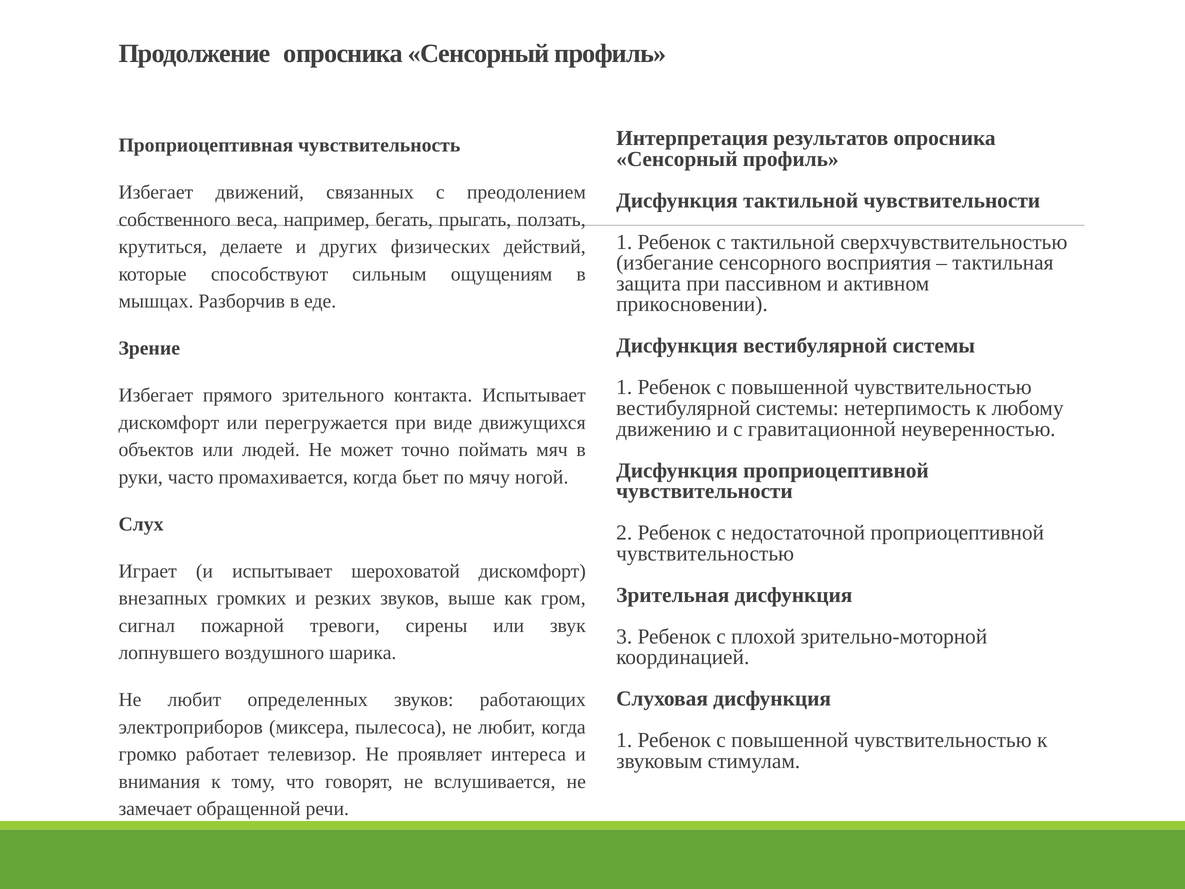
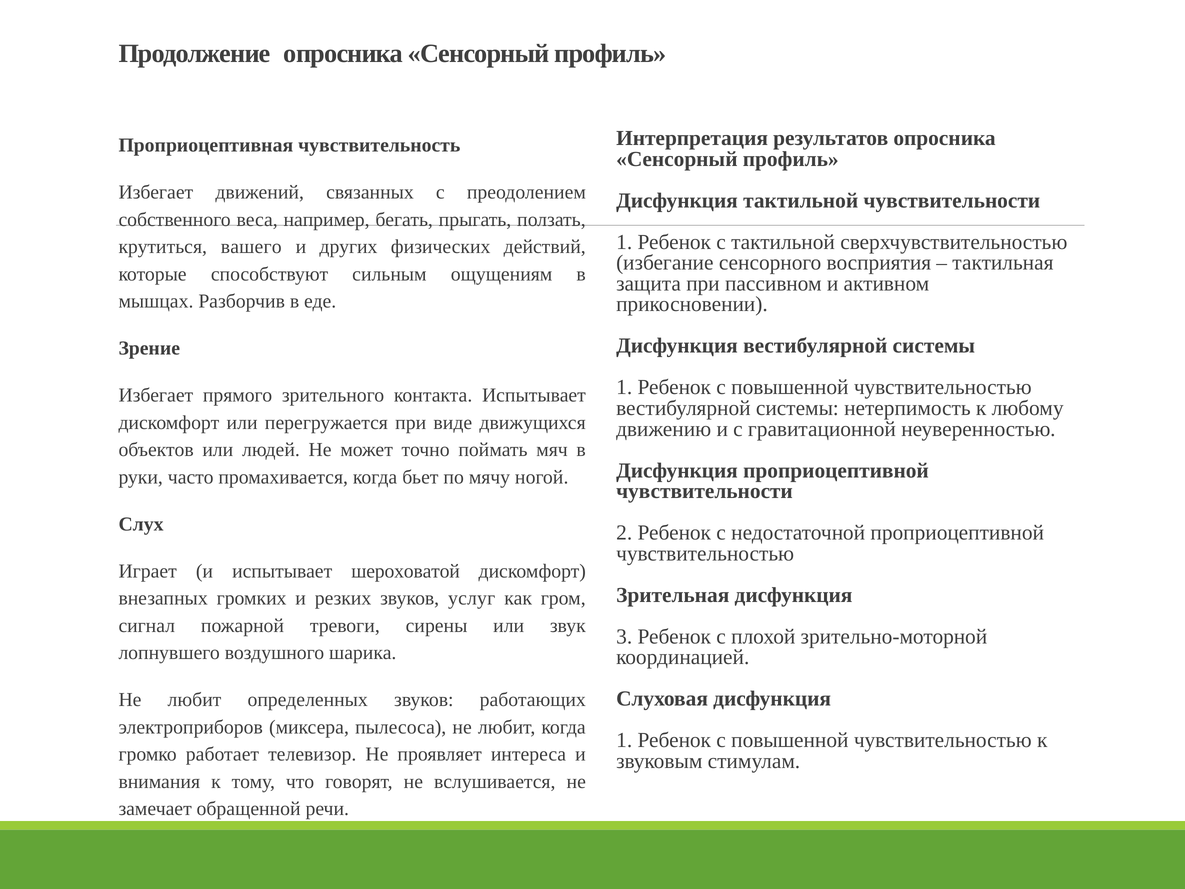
делаете: делаете -> вашего (251, 247)
выше: выше -> услуг (472, 598)
